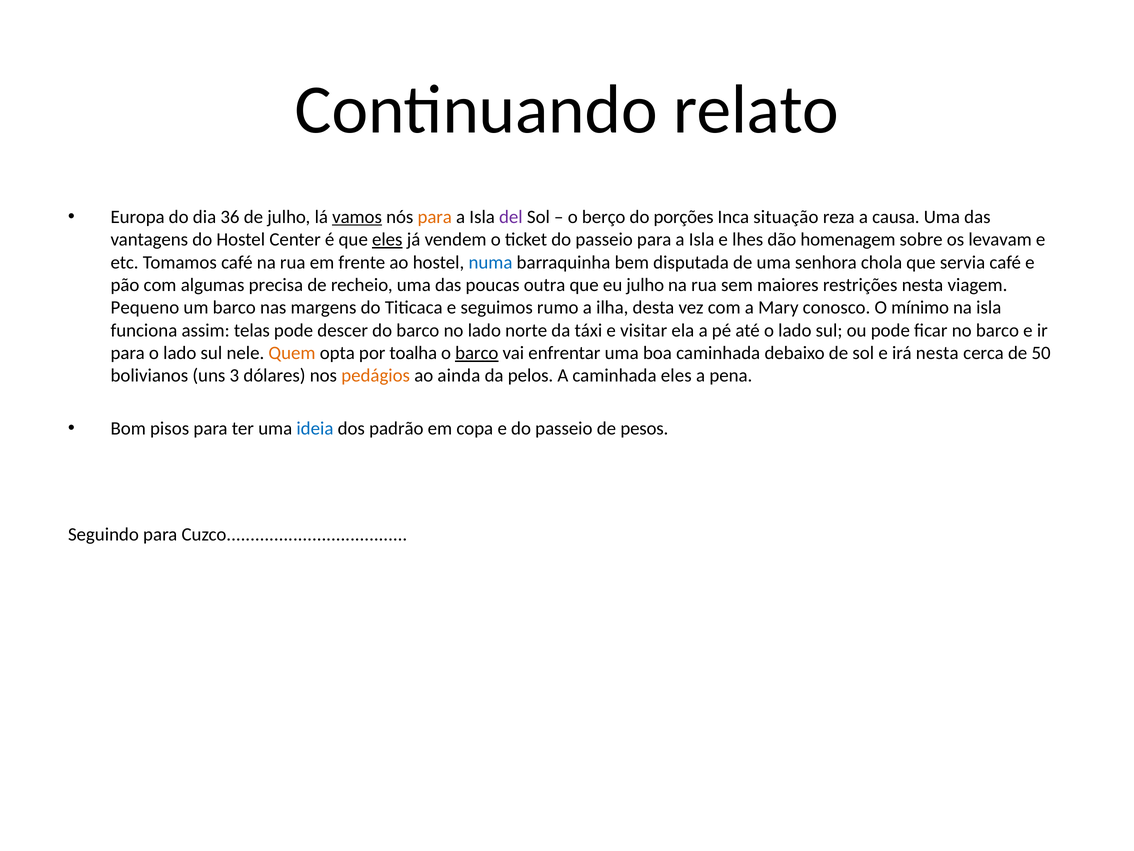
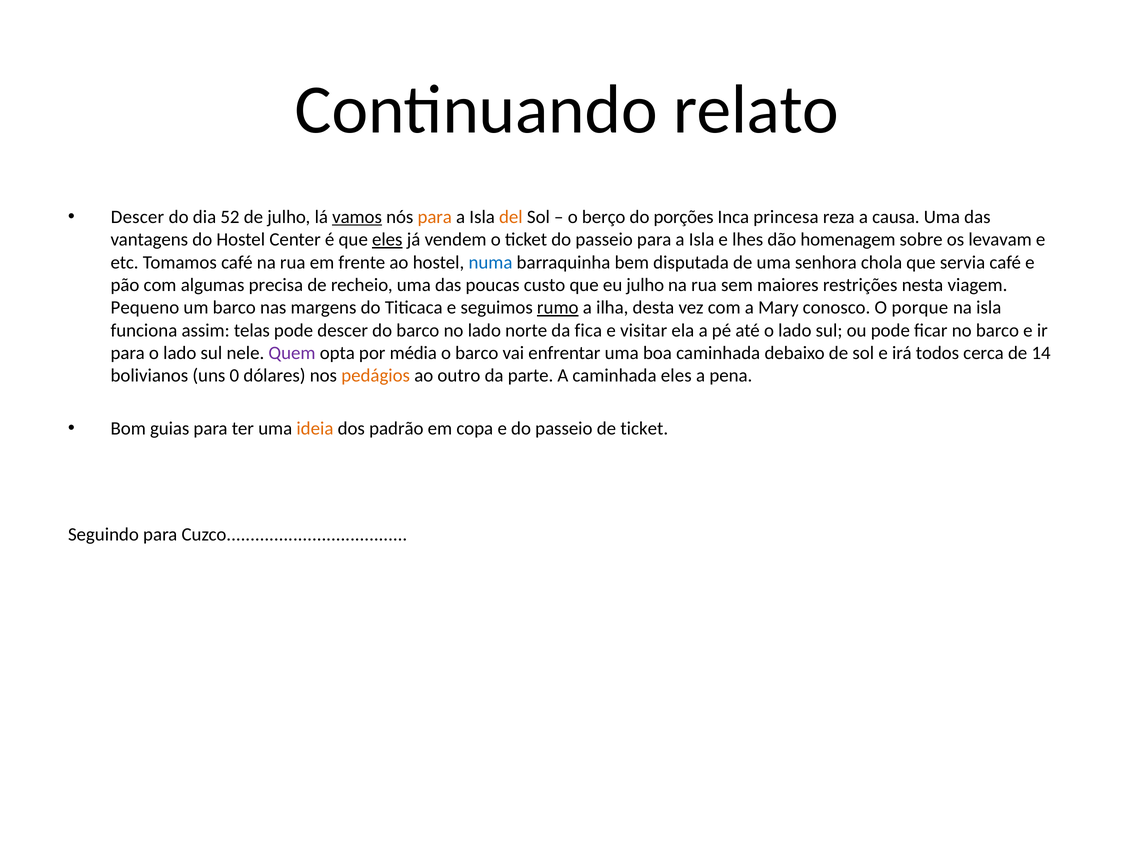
Europa: Europa -> Descer (137, 217)
36: 36 -> 52 (230, 217)
del colour: purple -> orange (511, 217)
situação: situação -> princesa (786, 217)
outra: outra -> custo (545, 285)
rumo underline: none -> present (558, 307)
mínimo: mínimo -> porque (920, 307)
táxi: táxi -> fica (588, 330)
Quem colour: orange -> purple (292, 353)
toalha: toalha -> média (413, 353)
barco underline: present -> none (477, 353)
irá nesta: nesta -> todos (937, 353)
50: 50 -> 14 (1041, 353)
3: 3 -> 0 (234, 376)
ainda: ainda -> outro (459, 376)
pelos: pelos -> parte (531, 376)
pisos: pisos -> guias (170, 428)
ideia colour: blue -> orange (315, 428)
de pesos: pesos -> ticket (644, 428)
